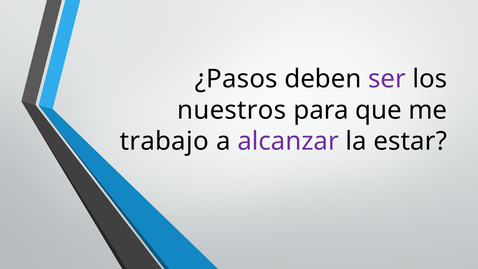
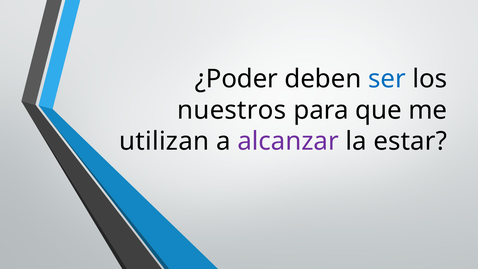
¿Pasos: ¿Pasos -> ¿Poder (236, 79)
ser colour: purple -> blue (387, 79)
trabajo: trabajo -> utilizan (164, 141)
